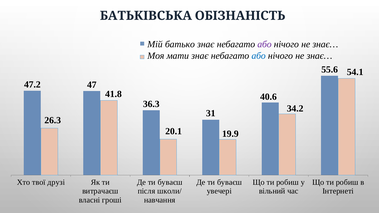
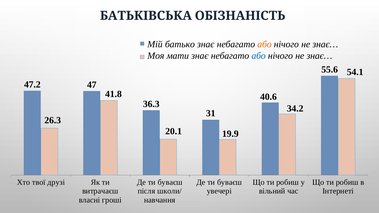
або colour: purple -> orange (264, 44)
